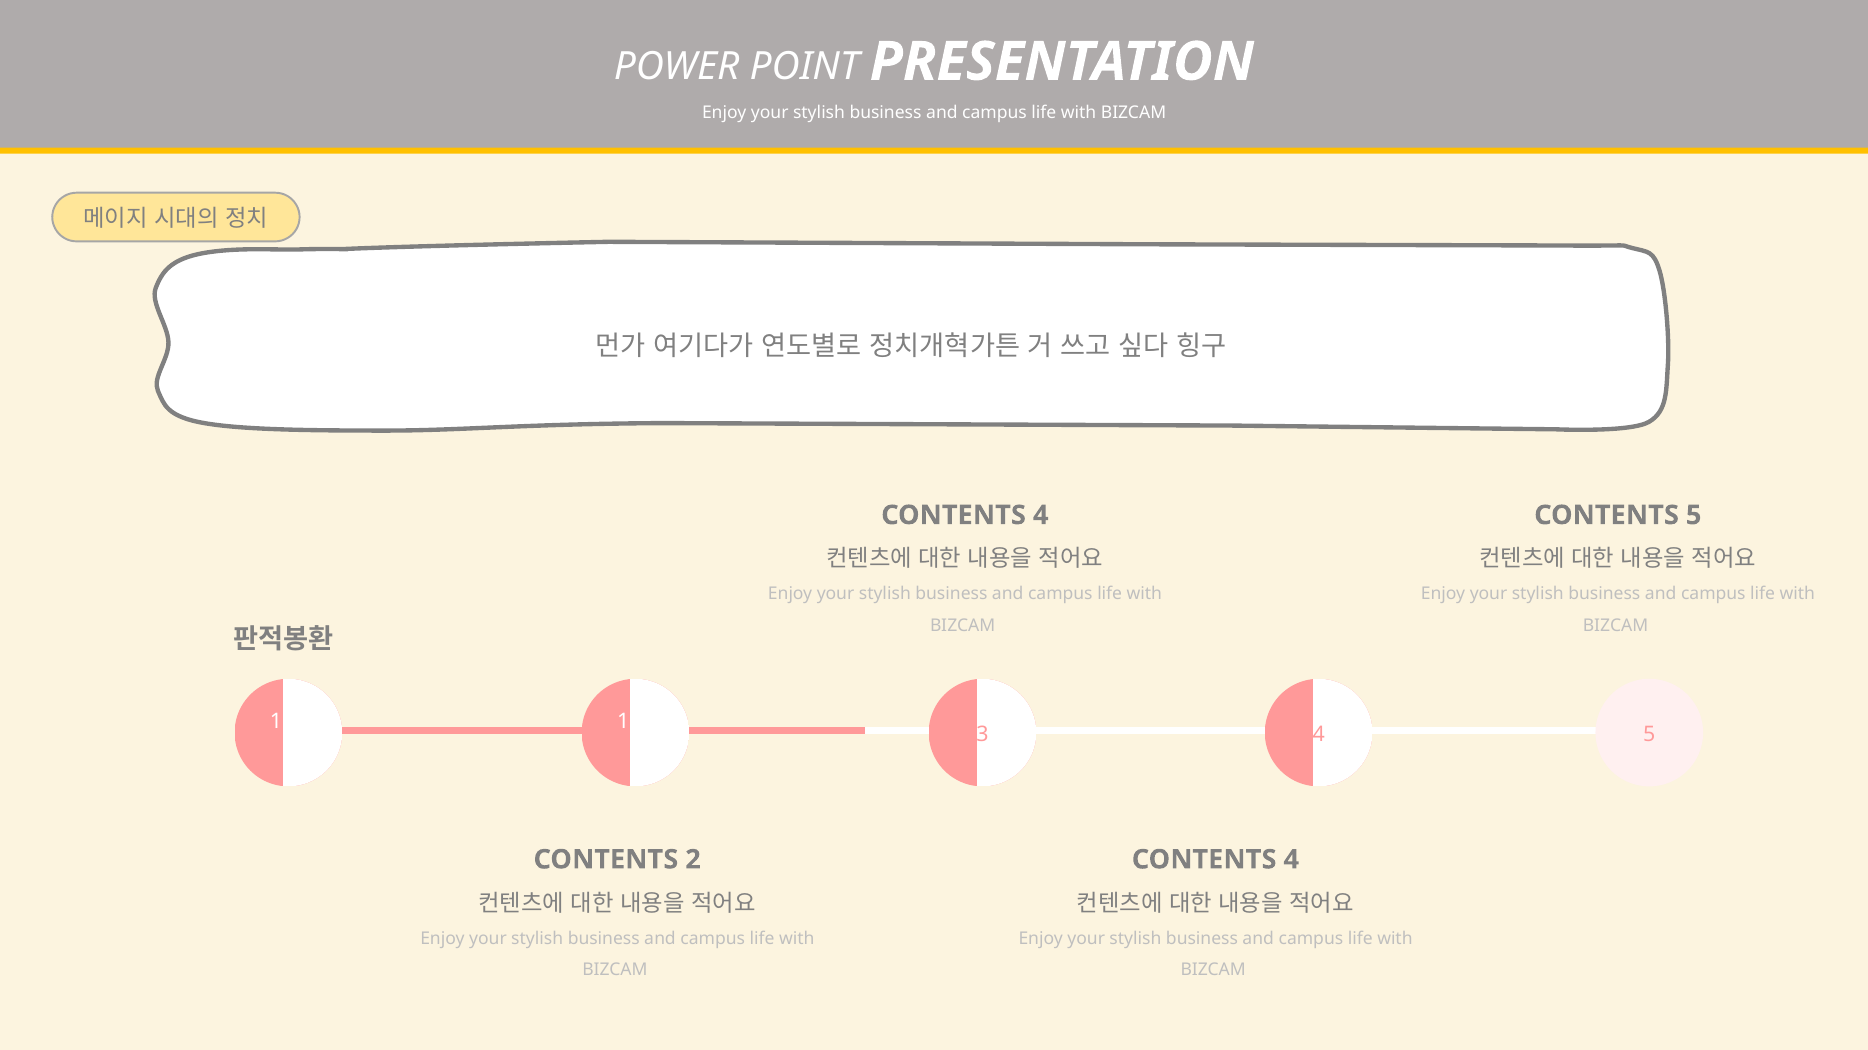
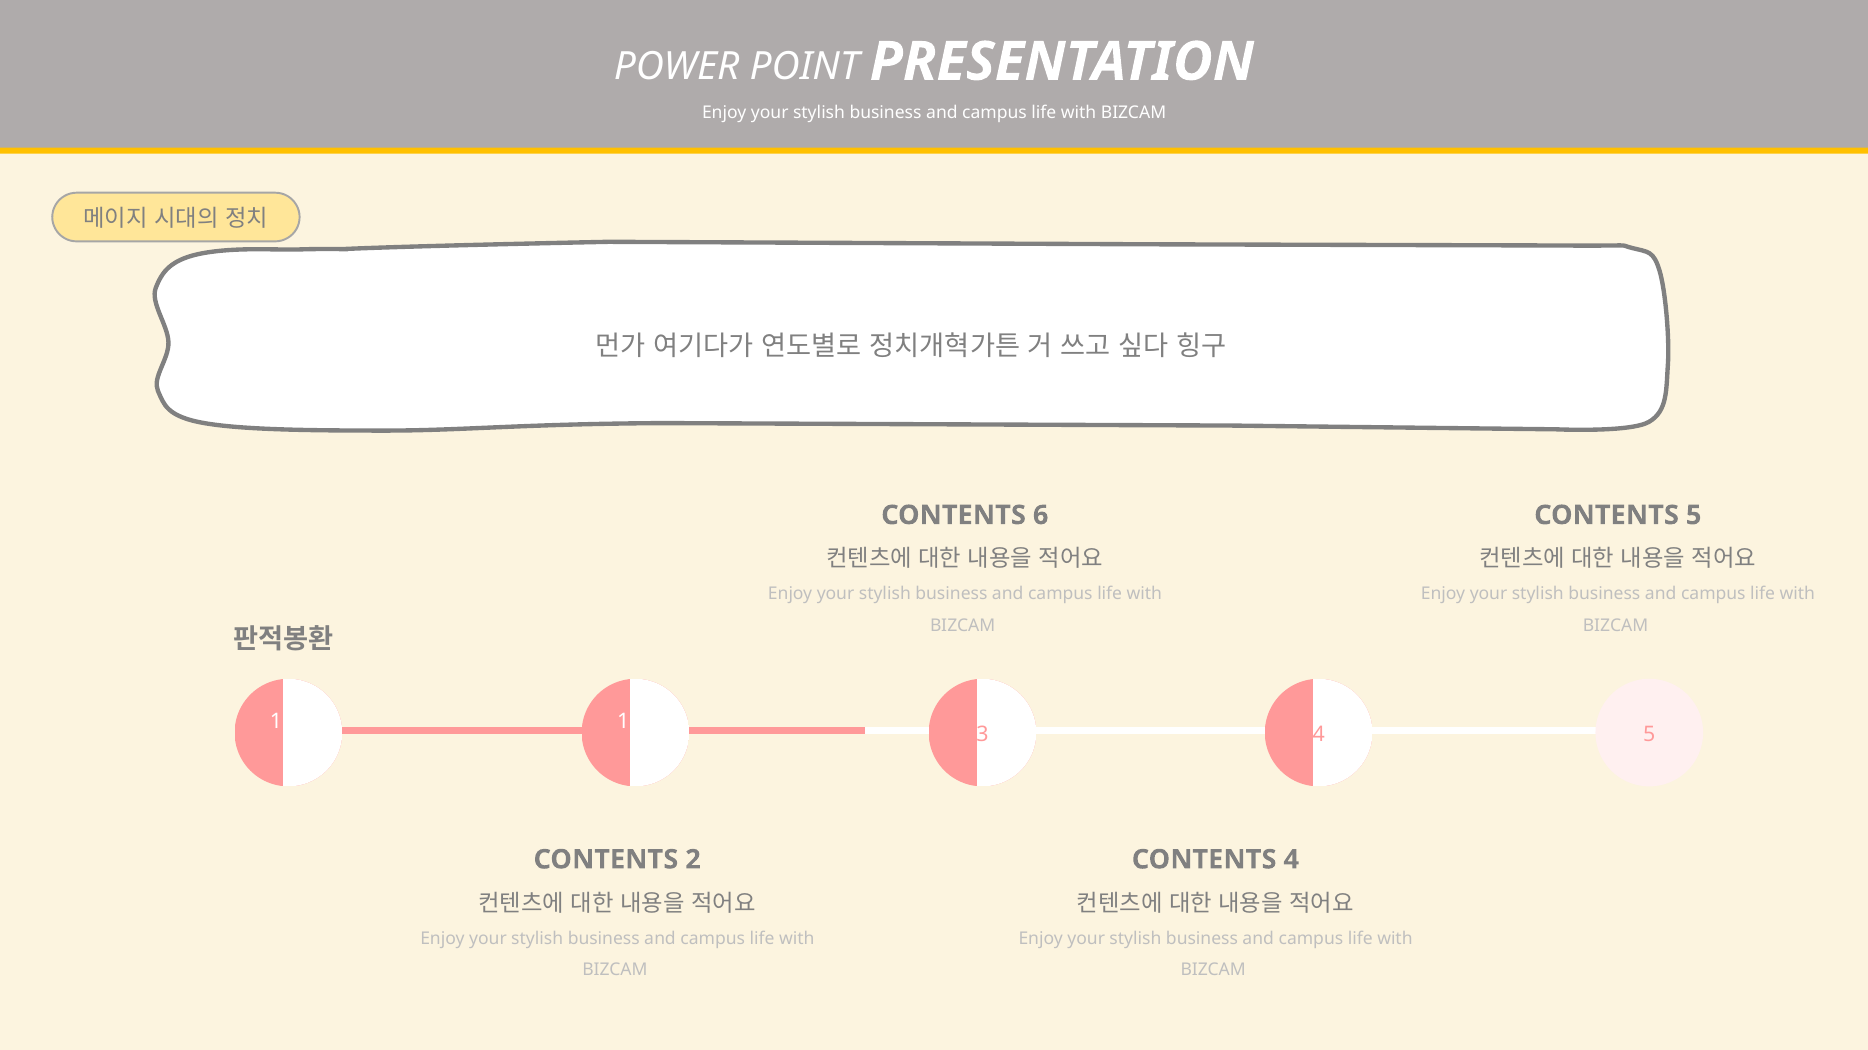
4: 4 -> 6 (1041, 516)
